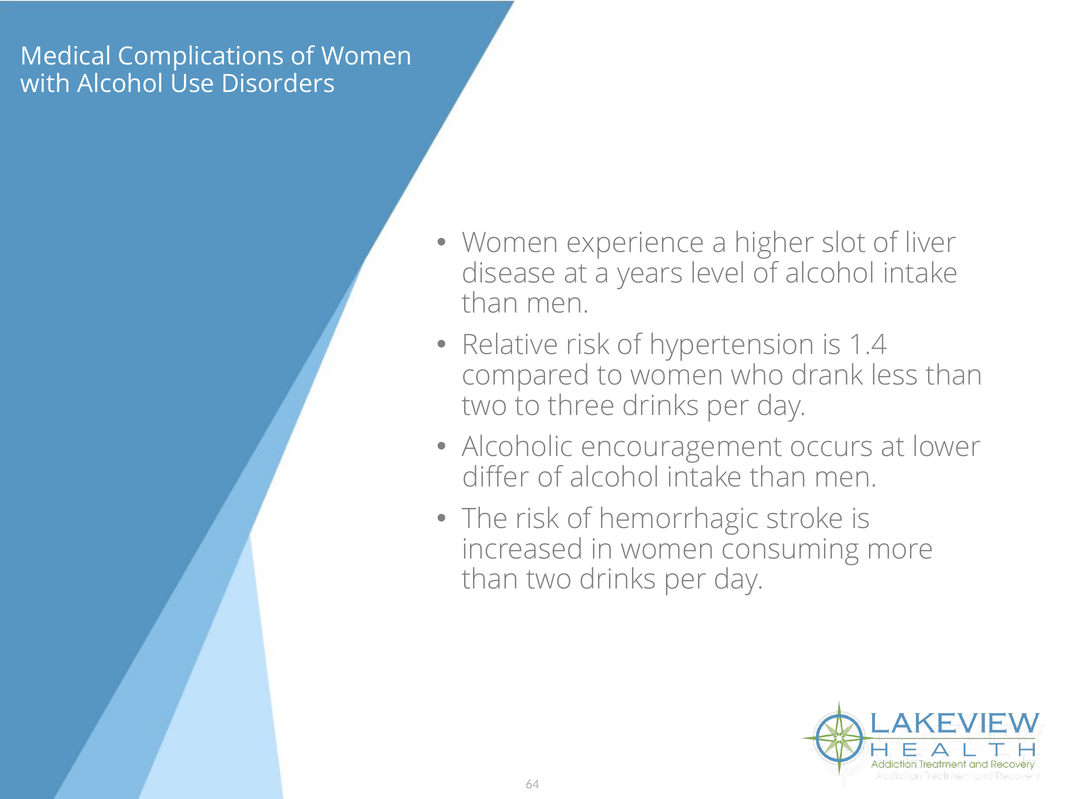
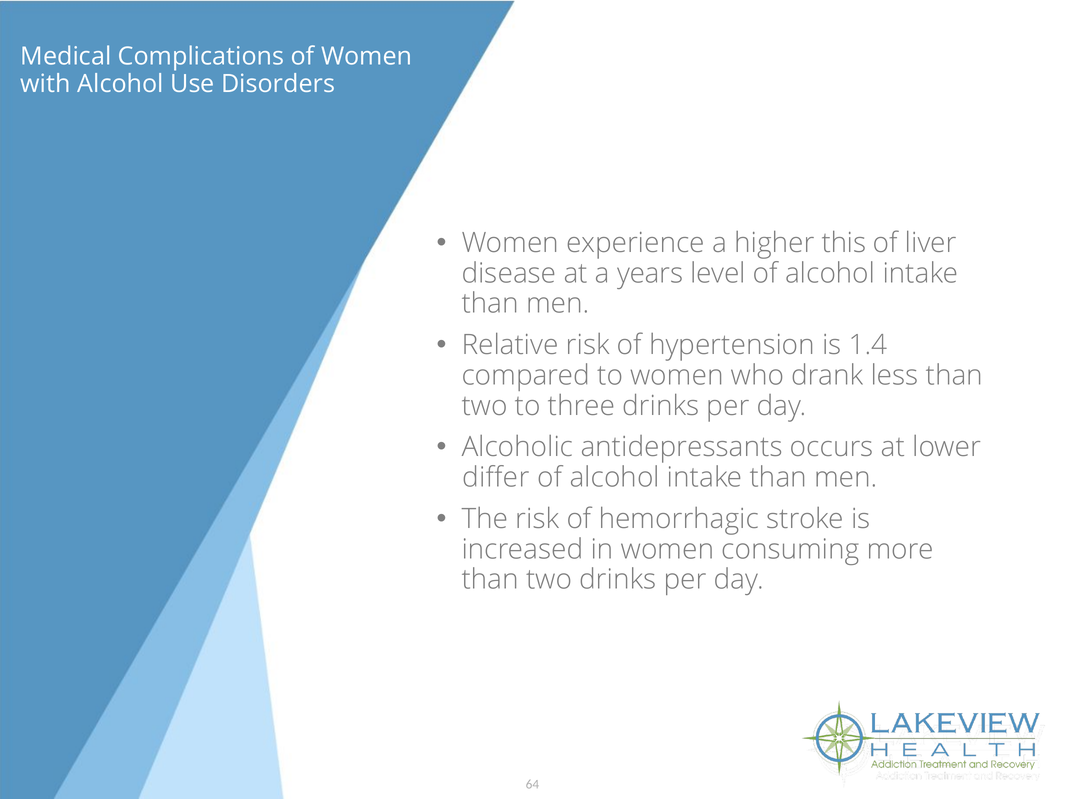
slot: slot -> this (844, 243)
encouragement: encouragement -> antidepressants (682, 447)
